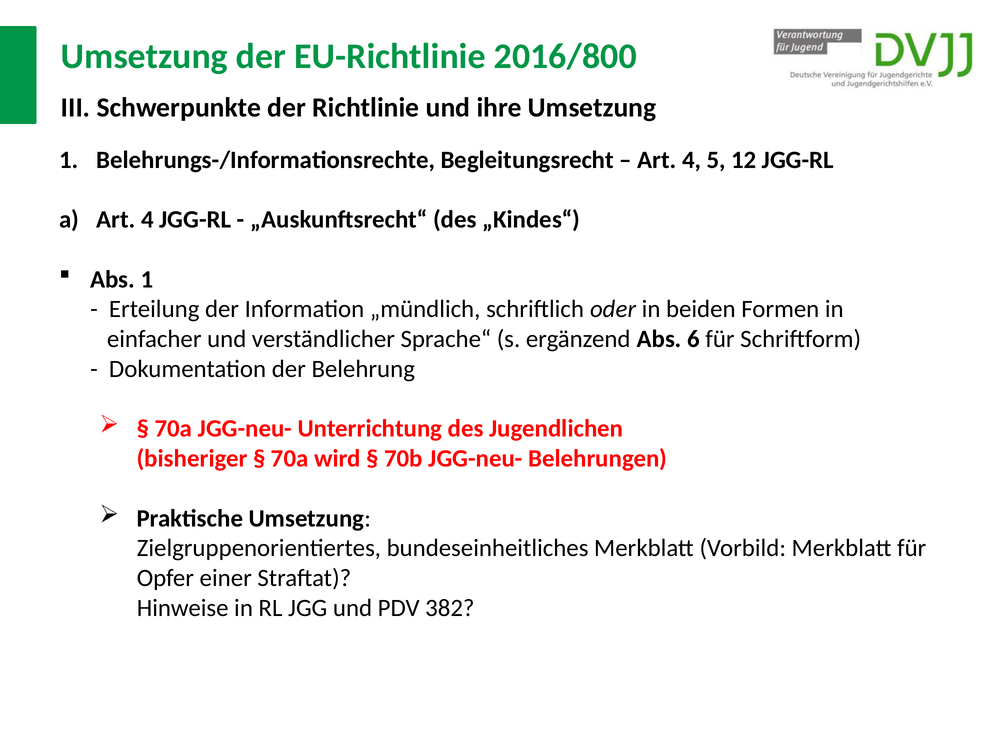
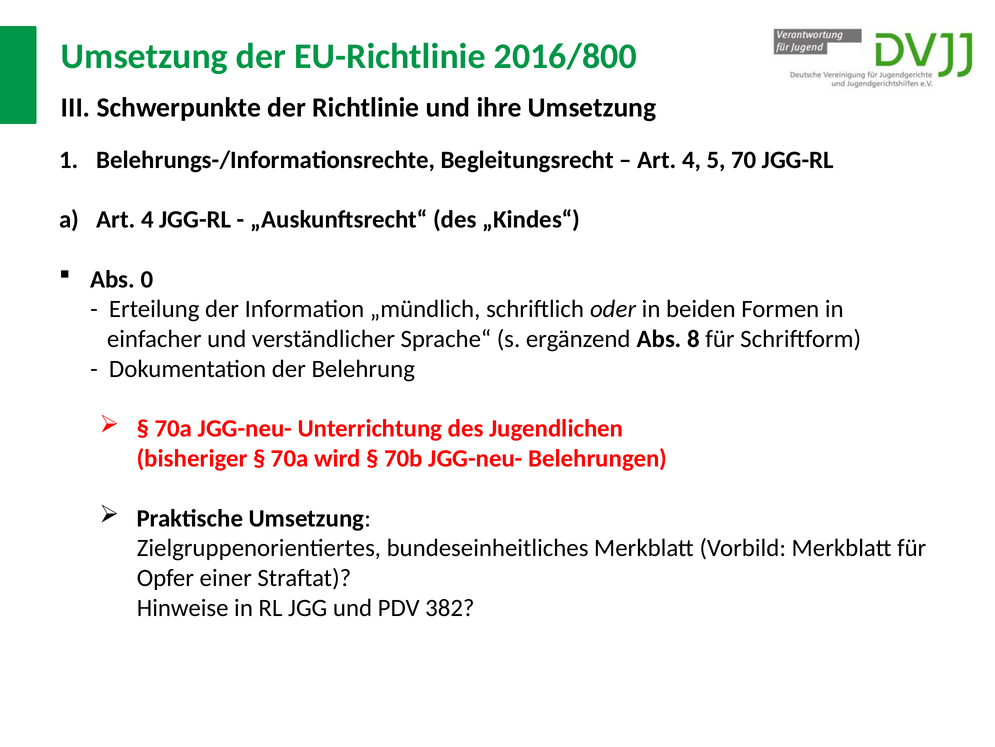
12: 12 -> 70 (744, 160)
Abs 1: 1 -> 0 (147, 279)
6: 6 -> 8 (693, 339)
